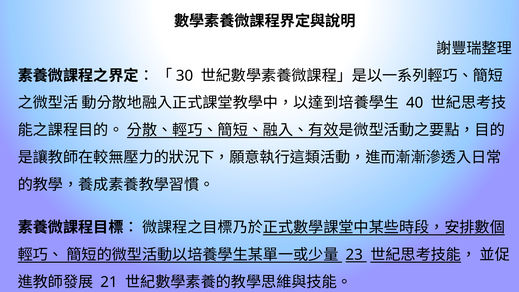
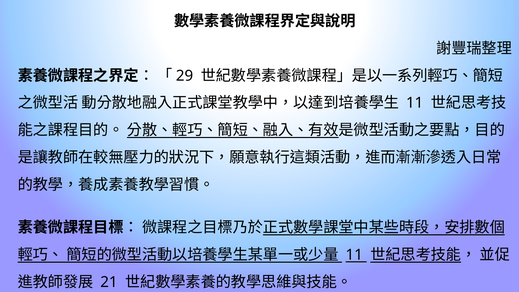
30: 30 -> 29 (185, 76)
40: 40 -> 11 (415, 103)
23: 23 -> 11 (354, 255)
